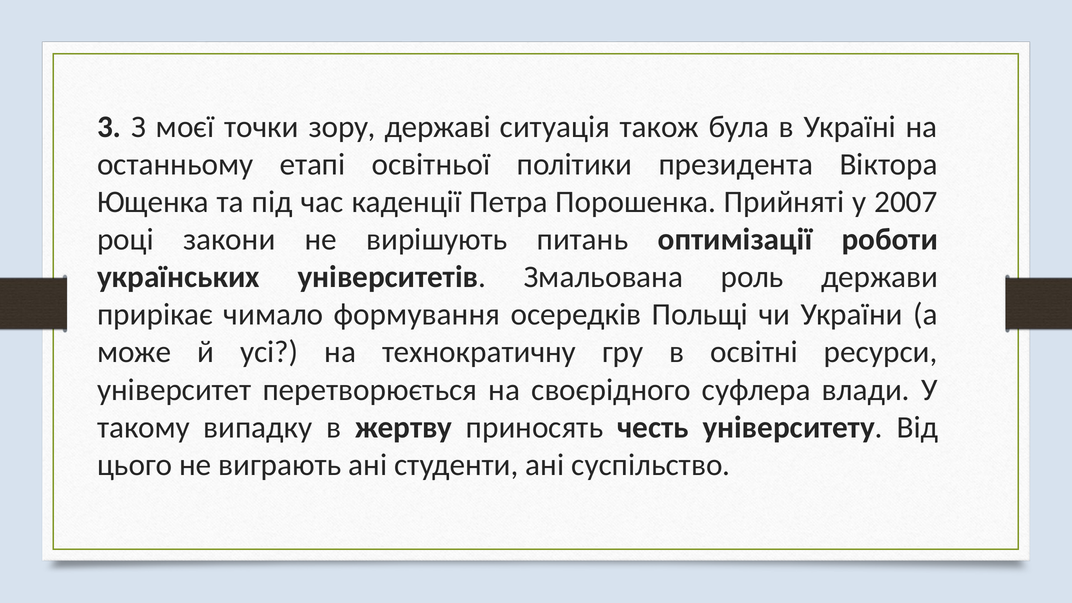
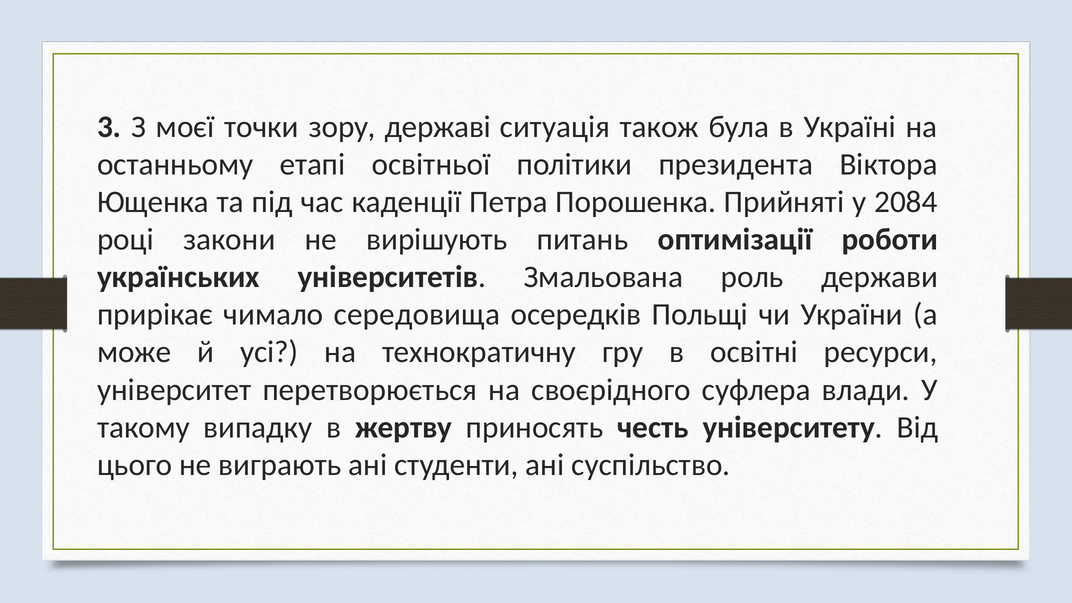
2007: 2007 -> 2084 (906, 202)
формування: формування -> середовища (417, 315)
